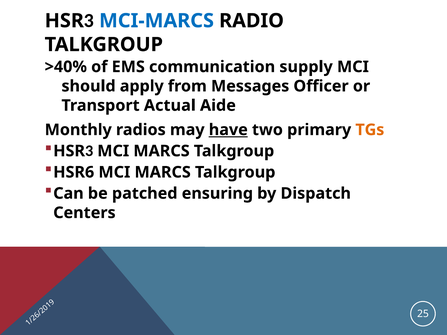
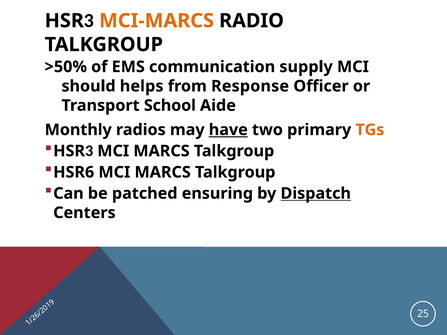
MCI-MARCS colour: blue -> orange (157, 21)
>40%: >40% -> >50% (66, 67)
apply: apply -> helps (142, 86)
Messages: Messages -> Response (250, 86)
Actual: Actual -> School (170, 106)
Dispatch underline: none -> present (316, 194)
